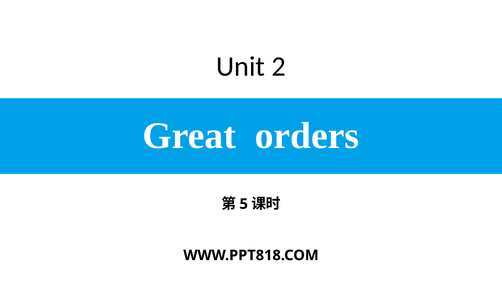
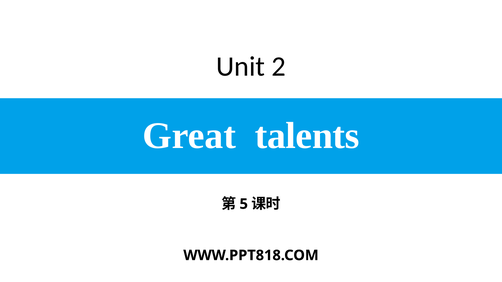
orders: orders -> talents (307, 136)
